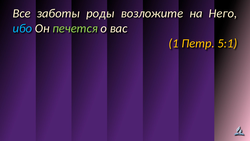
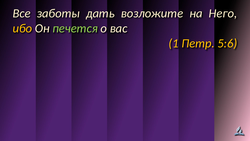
роды: роды -> дать (100, 13)
ибо colour: light blue -> yellow (22, 28)
5:1: 5:1 -> 5:6 (227, 43)
